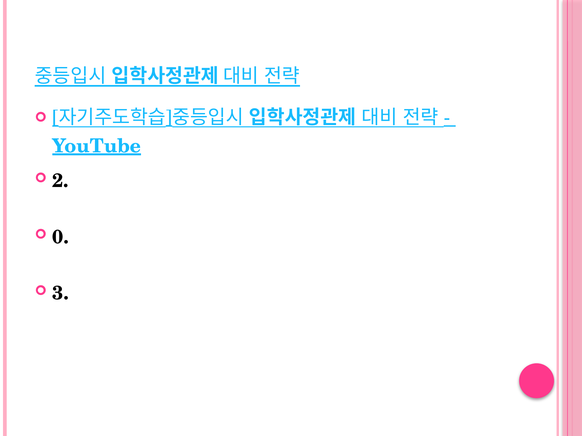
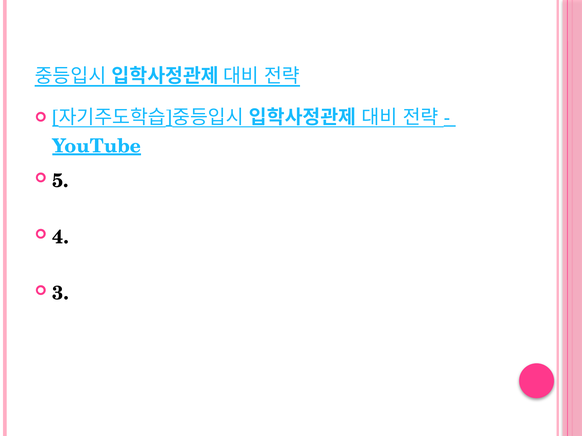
2: 2 -> 5 (60, 181)
0: 0 -> 4 (61, 237)
